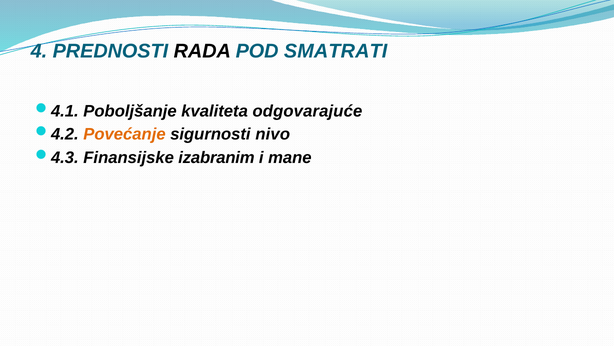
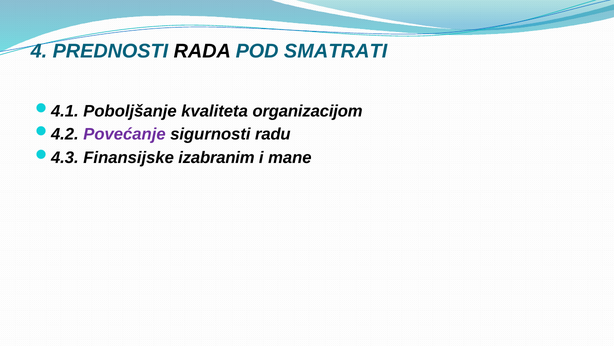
odgovarajuće: odgovarajuće -> organizacijom (308, 111)
Povećanje colour: orange -> purple (124, 134)
nivo: nivo -> radu (273, 134)
